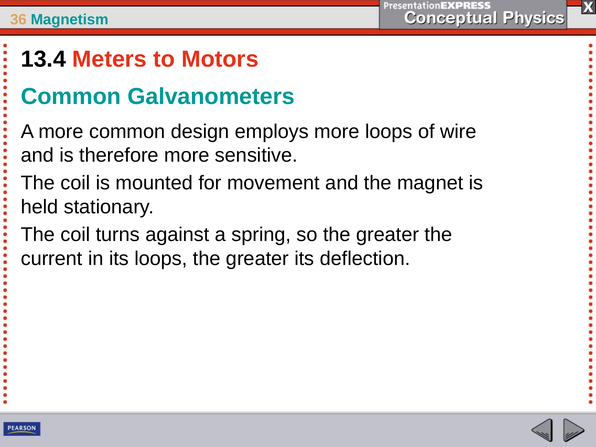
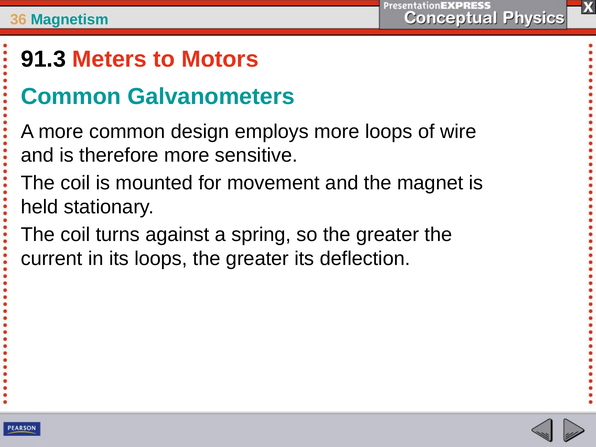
13.4: 13.4 -> 91.3 (43, 59)
